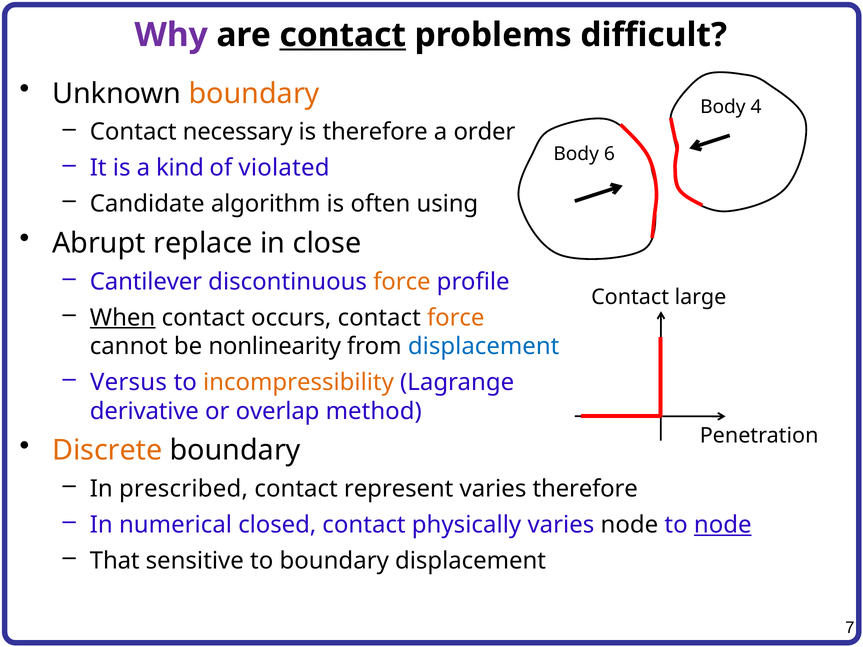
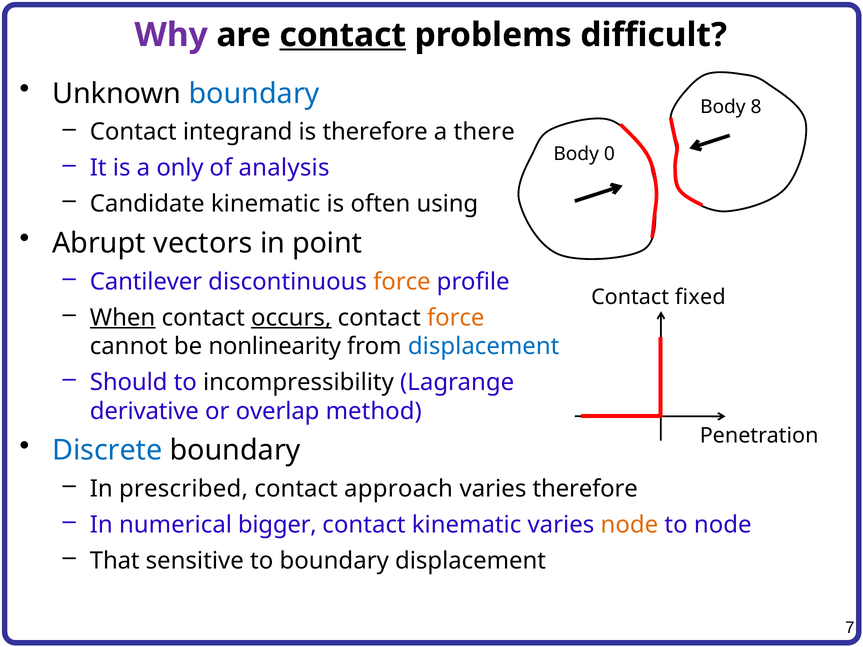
boundary colour: orange -> blue (254, 94)
4: 4 -> 8 (756, 107)
necessary: necessary -> integrand (238, 132)
order: order -> there (484, 132)
6: 6 -> 0 (609, 154)
kind: kind -> only (180, 168)
violated: violated -> analysis (284, 168)
Candidate algorithm: algorithm -> kinematic (266, 204)
replace: replace -> vectors (203, 243)
close: close -> point (327, 243)
large: large -> fixed (700, 297)
occurs underline: none -> present (291, 318)
Versus: Versus -> Should (129, 382)
incompressibility colour: orange -> black (298, 382)
Discrete colour: orange -> blue (107, 450)
represent: represent -> approach (399, 489)
closed: closed -> bigger (277, 525)
contact physically: physically -> kinematic (467, 525)
node colour: black -> orange (629, 525)
node underline: present -> none (723, 525)
